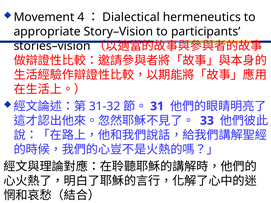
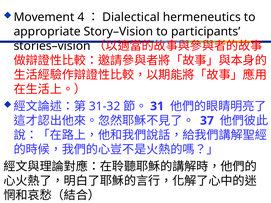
33: 33 -> 37 (207, 121)
